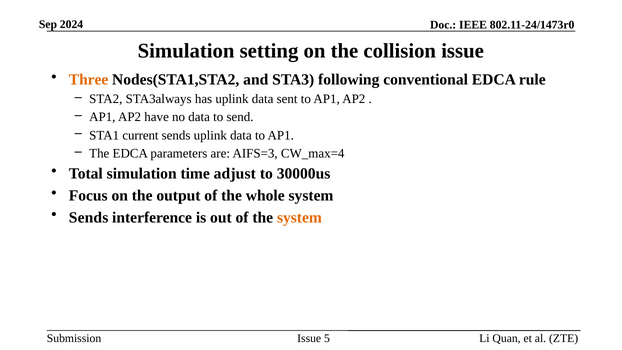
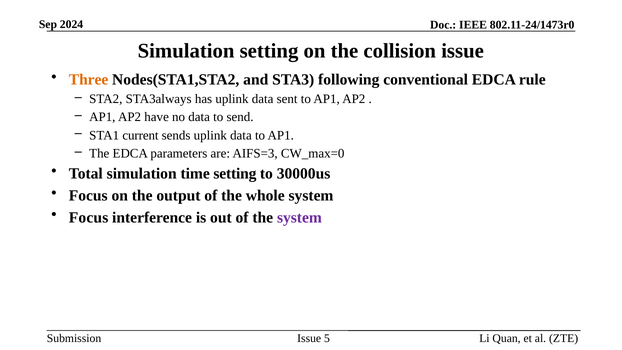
CW_max=4: CW_max=4 -> CW_max=0 (313, 153)
time adjust: adjust -> setting (235, 174)
Sends: Sends -> Focus (89, 217)
system colour: orange -> purple (299, 217)
